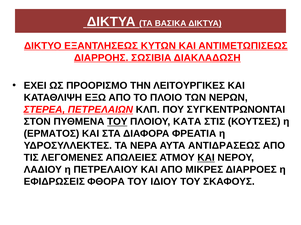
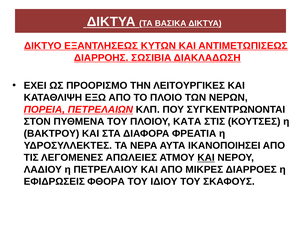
ΣΤΕΡΕΑ: ΣΤΕΡΕΑ -> ΠΟΡΕΙΑ (44, 110)
ΤΟΥ underline: present -> none (117, 122)
ΕΡΜΑΤΟΣ: ΕΡΜΑΤΟΣ -> ΒΑΚΤΡΟΥ (51, 134)
ΑΝΤΙΔΡΑΣΕΩΣ: ΑΝΤΙΔΡΑΣΕΩΣ -> ΙΚΑΝΟΠΟΙΗΣΕΙ (224, 146)
